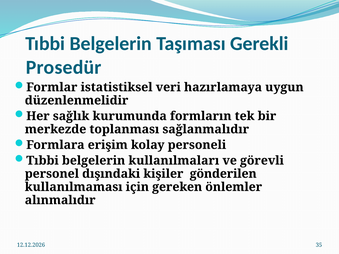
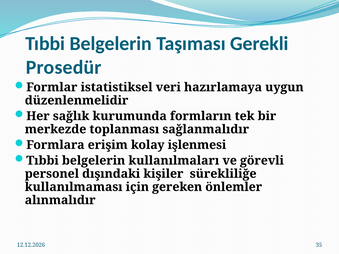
personeli: personeli -> işlenmesi (197, 145)
gönderilen: gönderilen -> sürekliliğe (223, 174)
